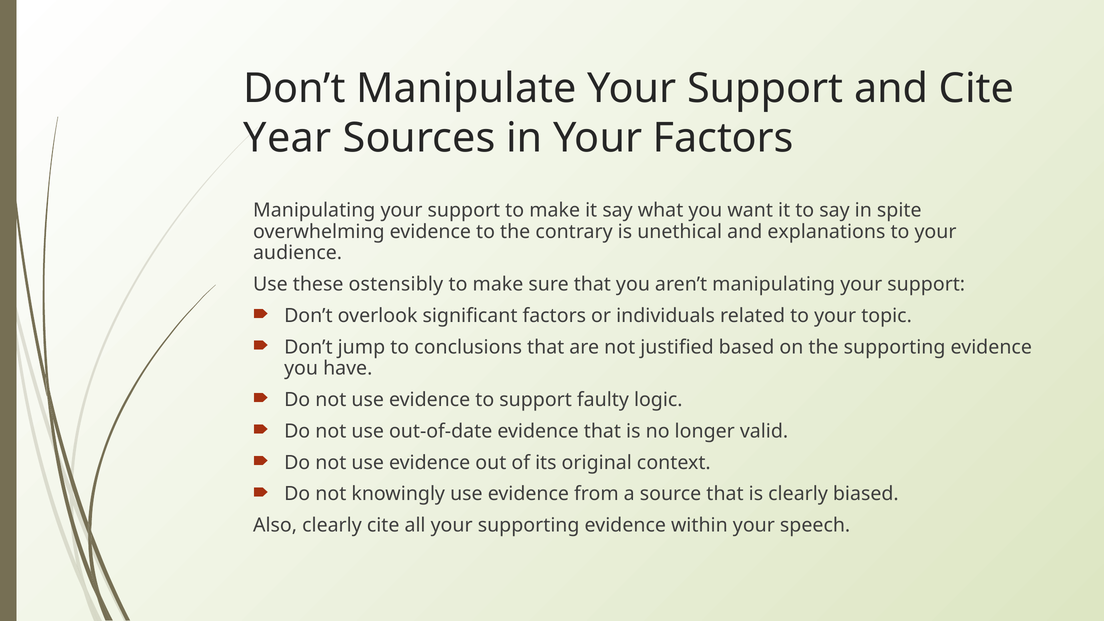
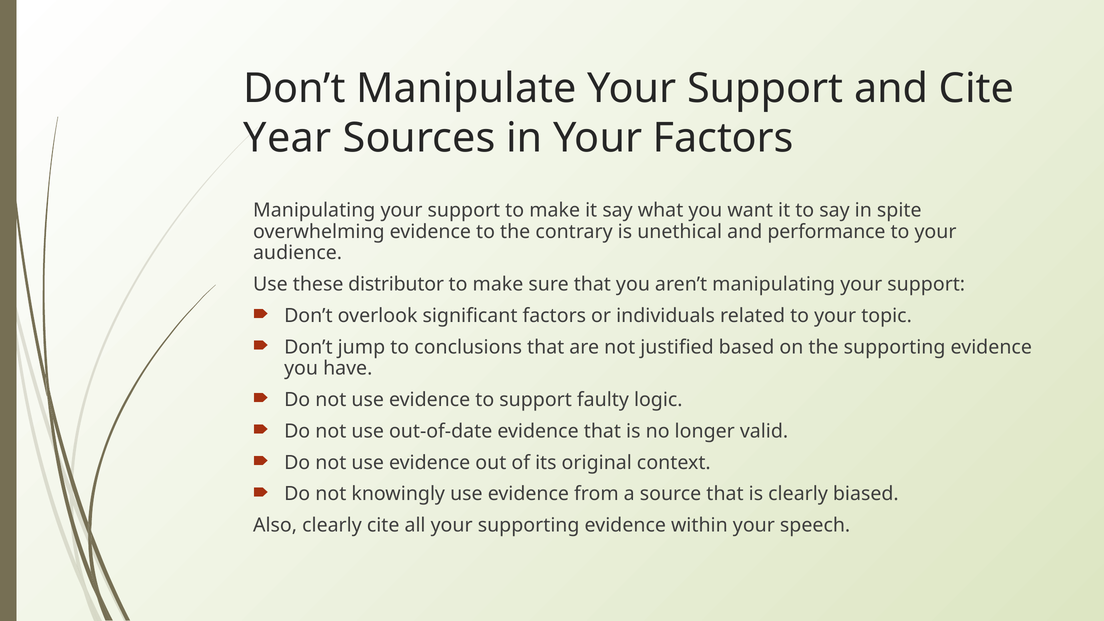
explanations: explanations -> performance (826, 232)
ostensibly: ostensibly -> distributor (396, 284)
